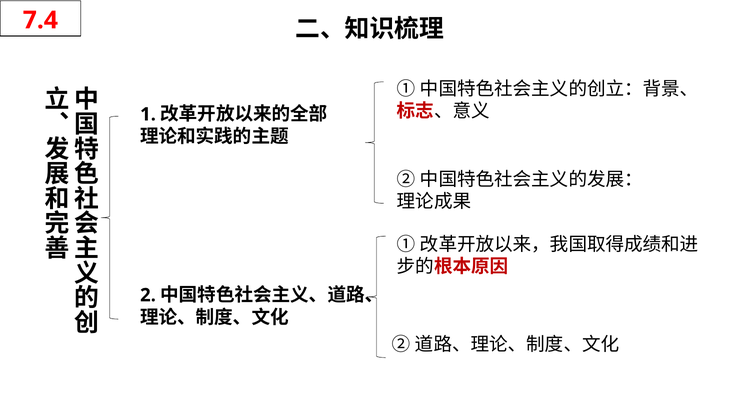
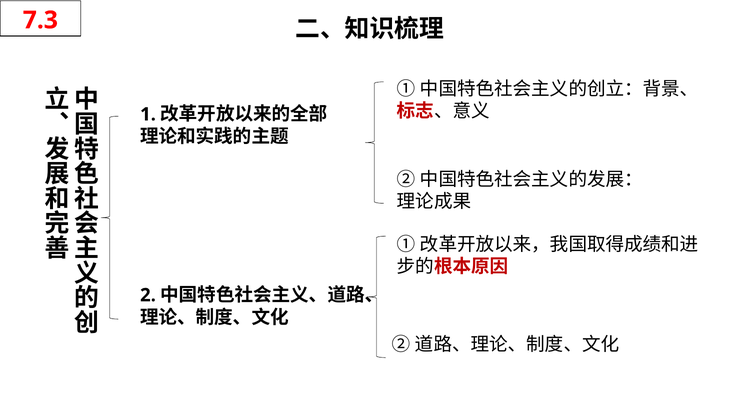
7.4: 7.4 -> 7.3 (40, 20)
